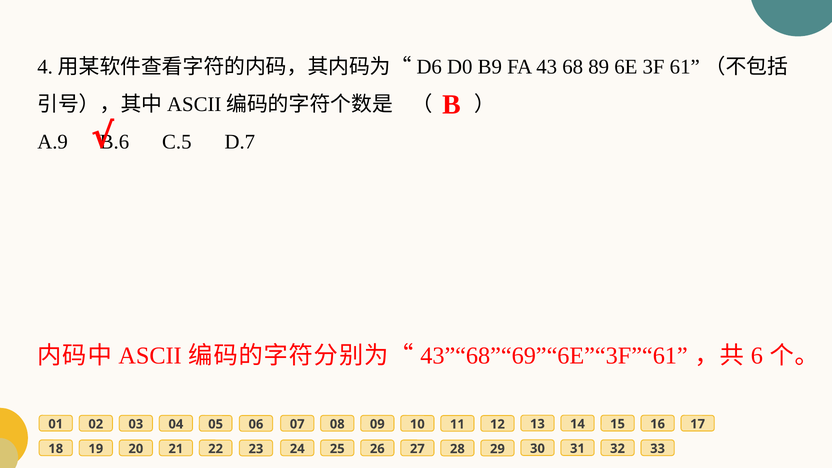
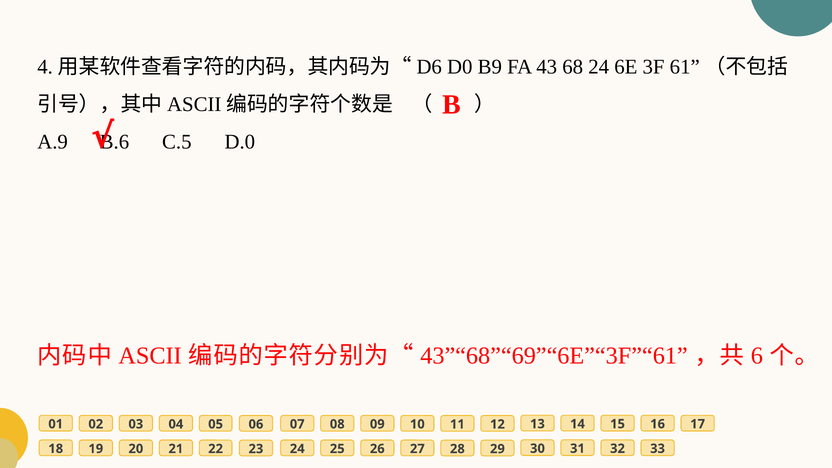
68 89: 89 -> 24 (599, 67)
D.7: D.7 -> D.0 (240, 142)
